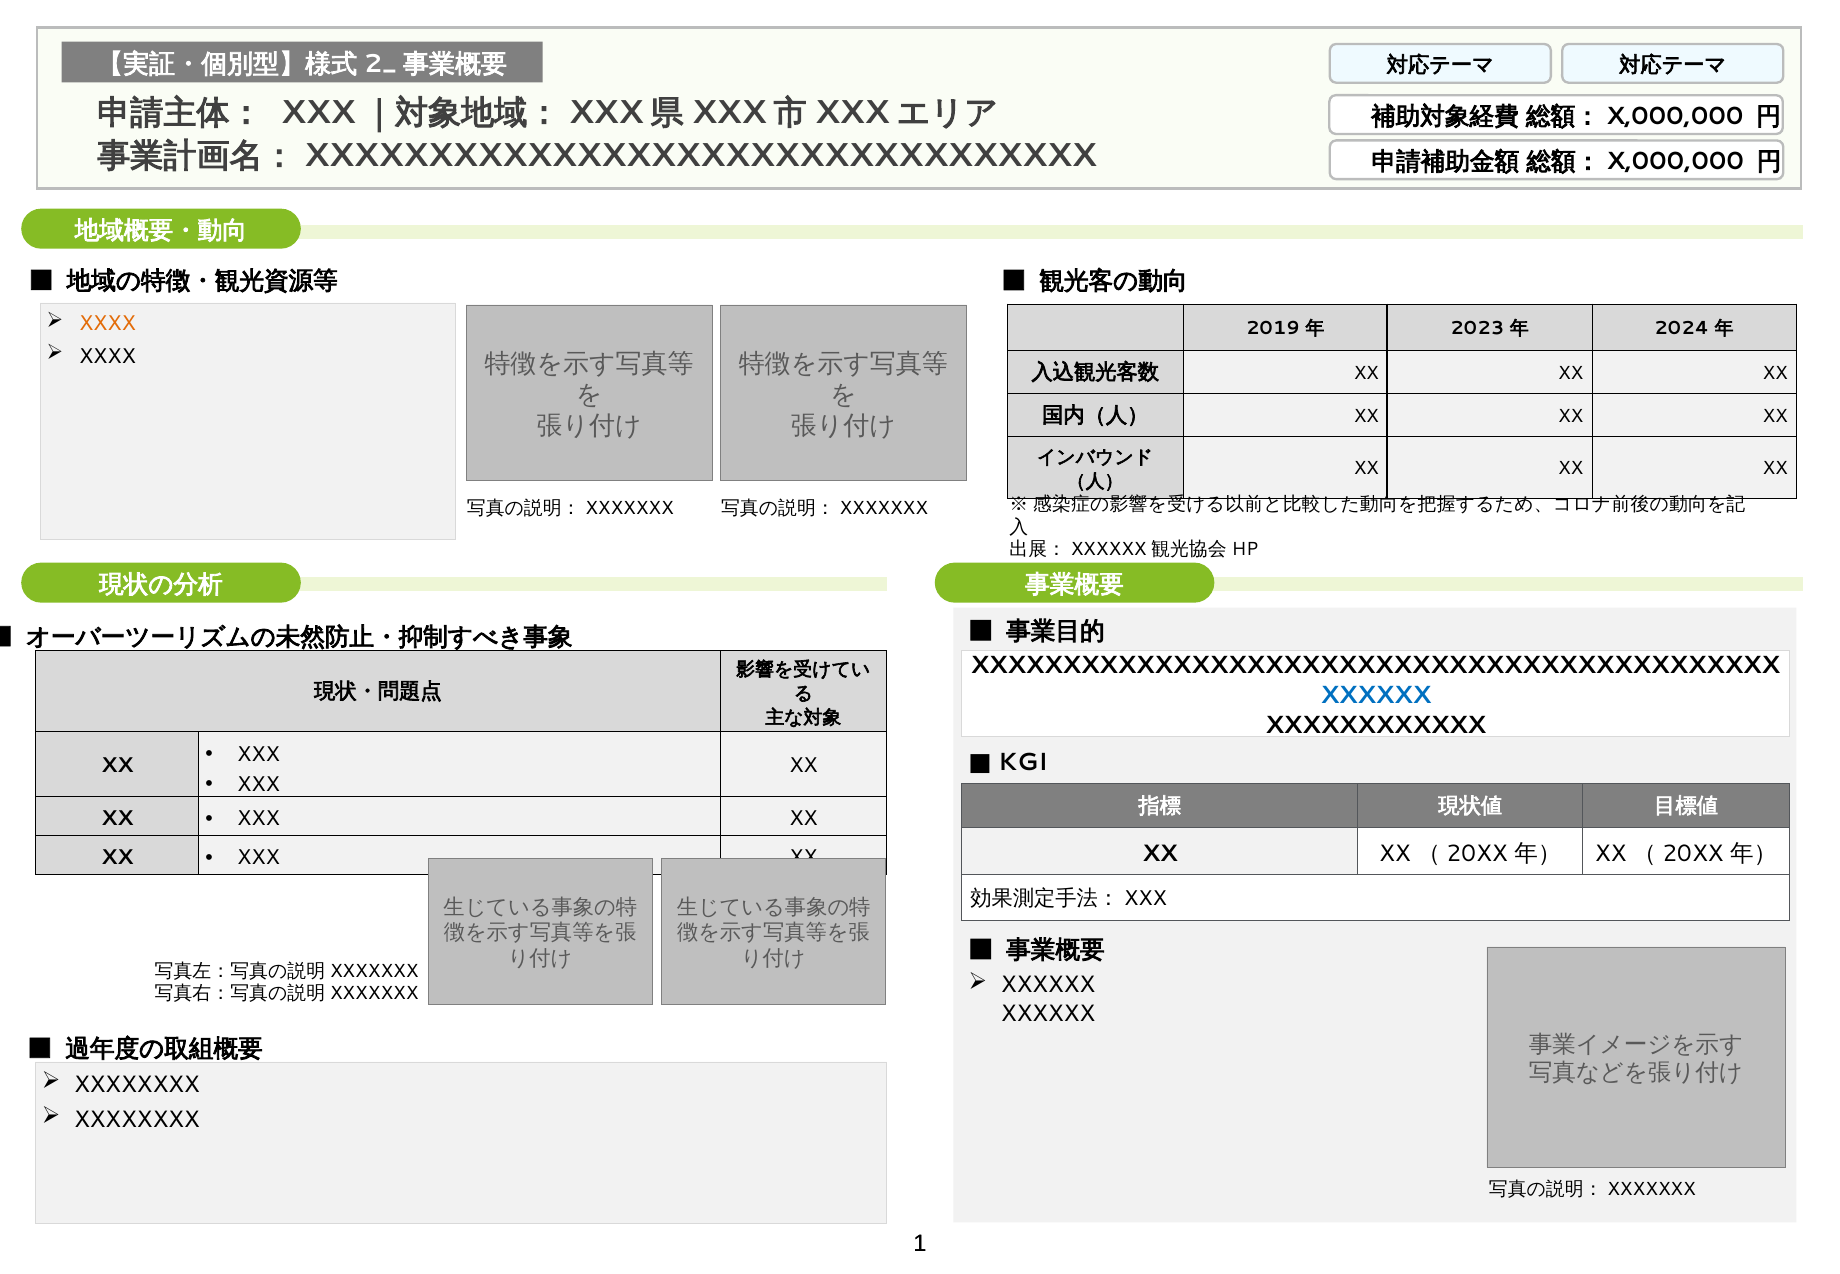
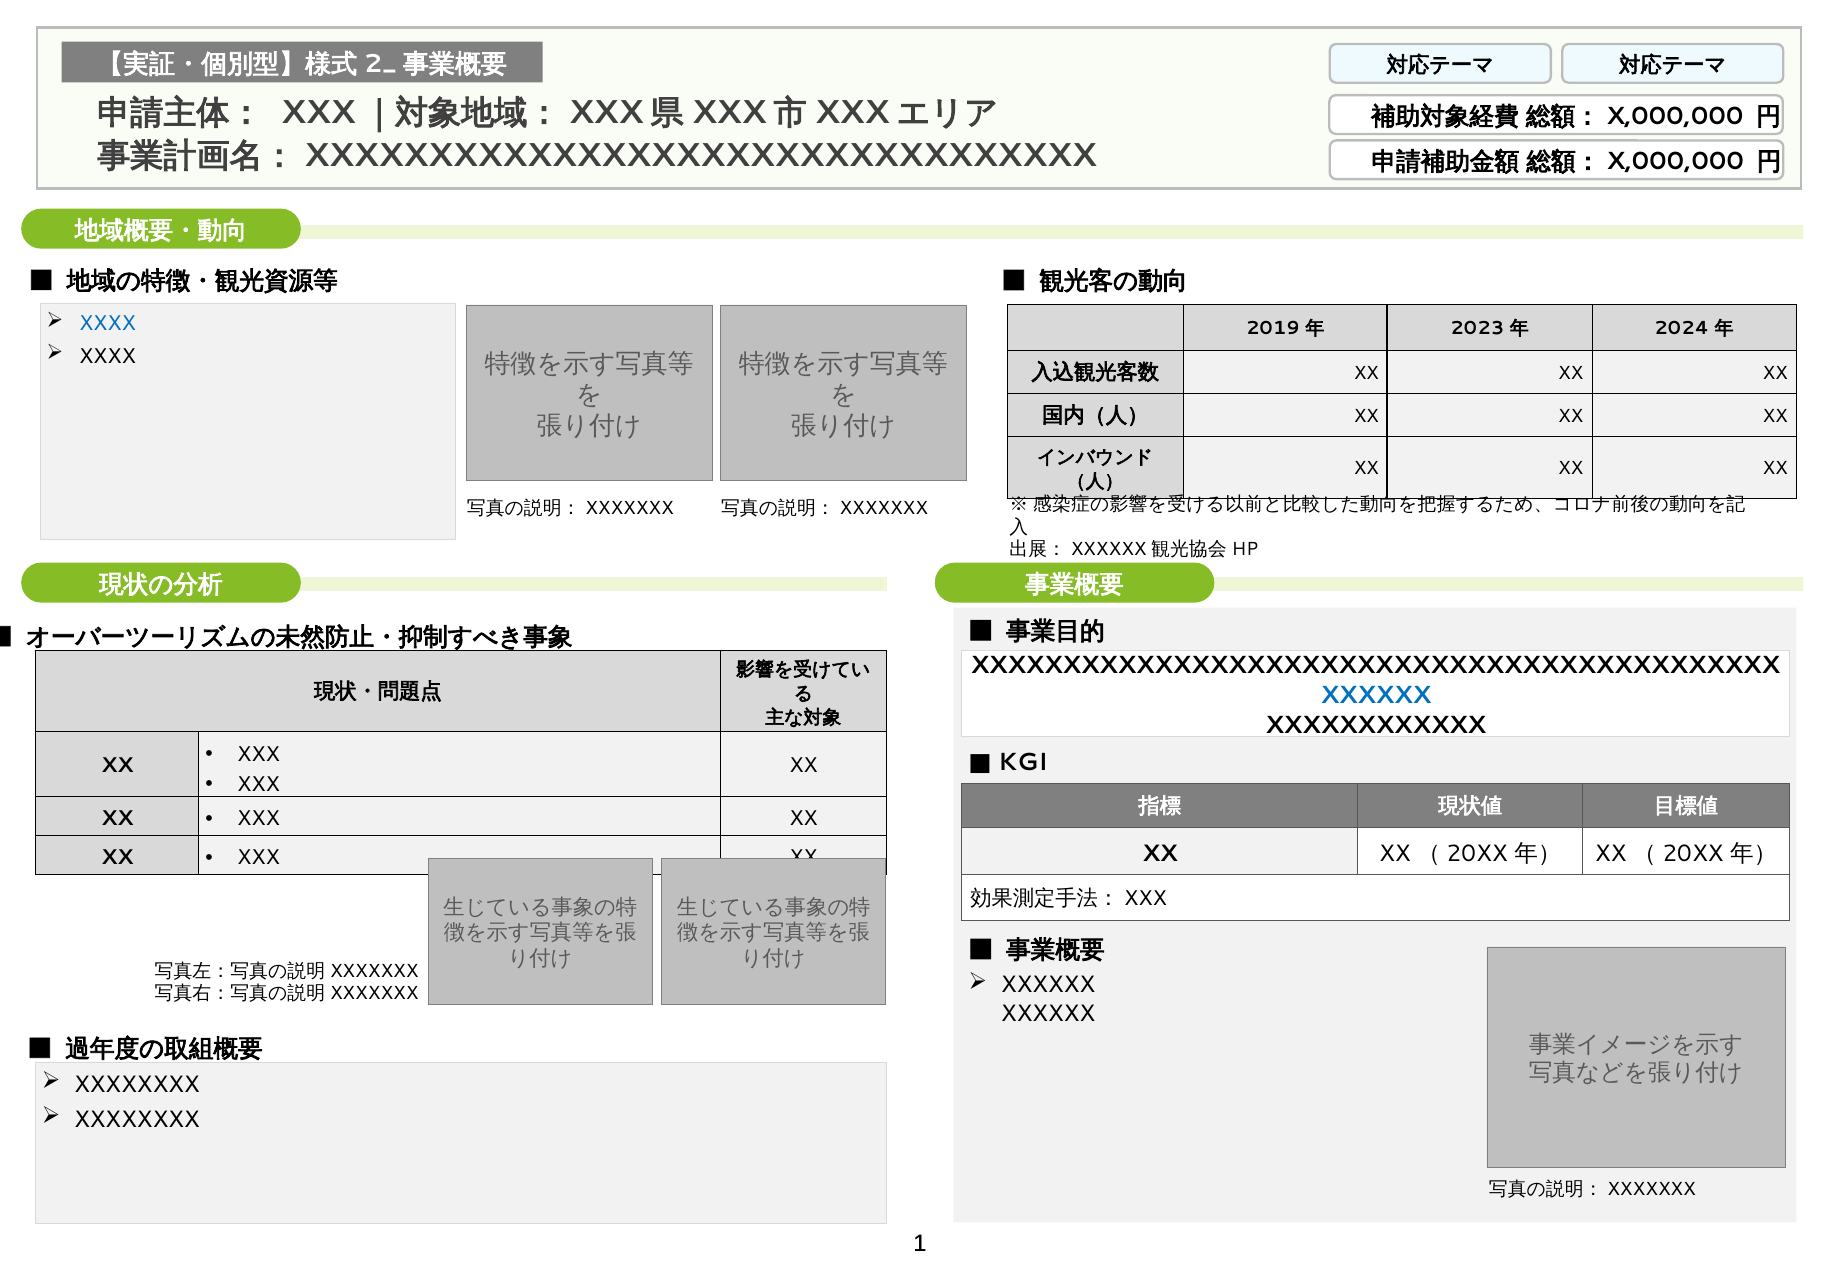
XXXX colour: orange -> blue (107, 324)
